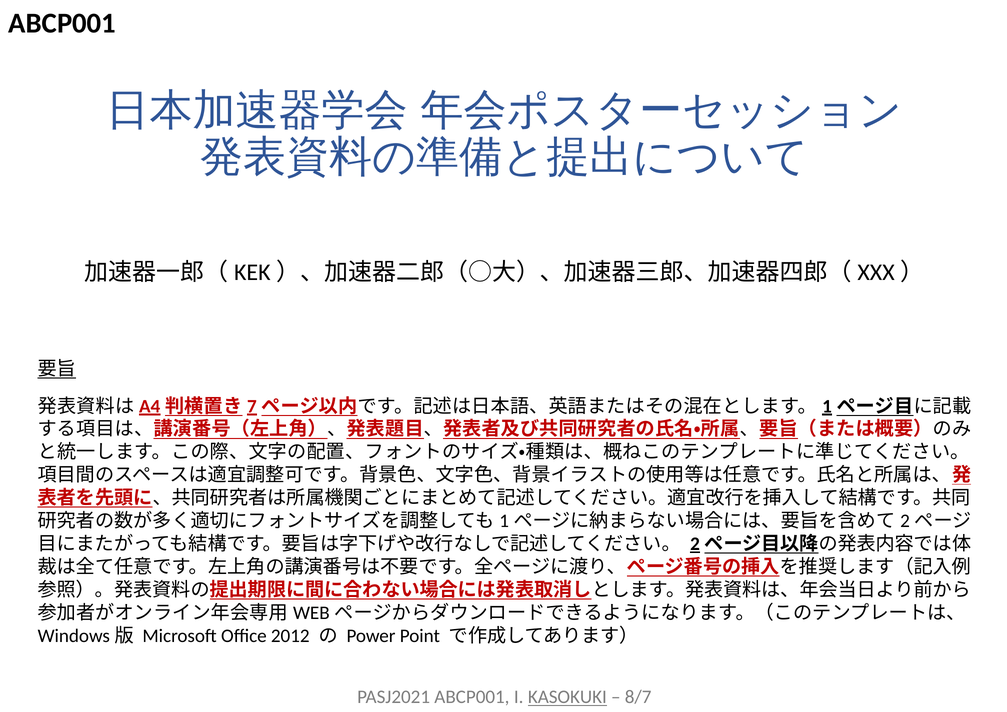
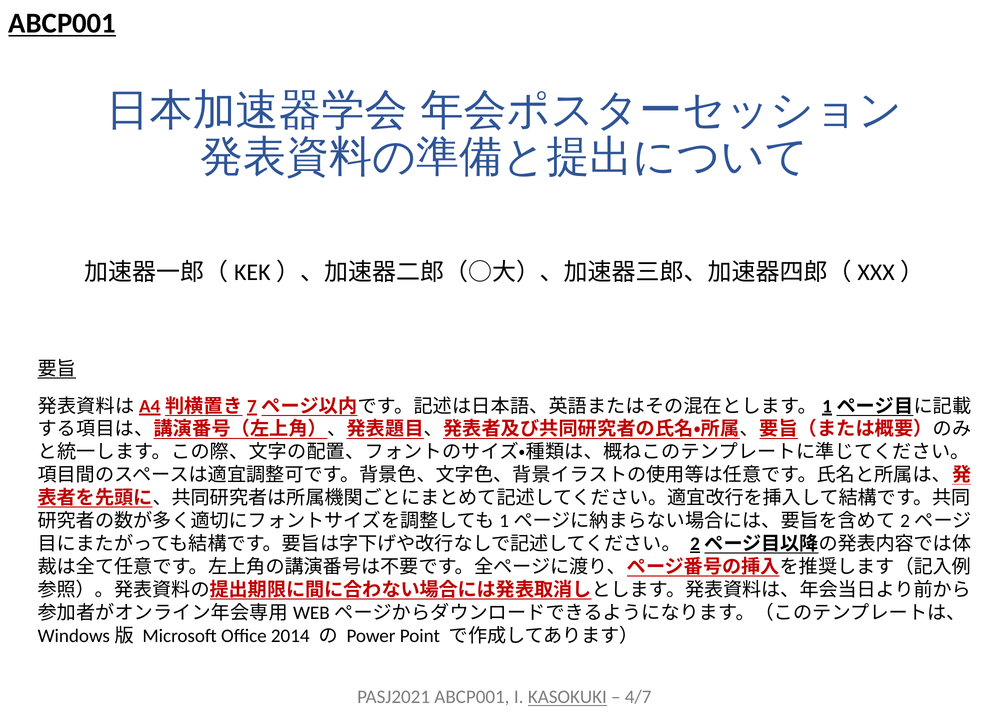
ABCP001 underline: none -> present (62, 23)
2012: 2012 -> 2014 (290, 636)
8/7: 8/7 -> 4/7 (638, 697)
